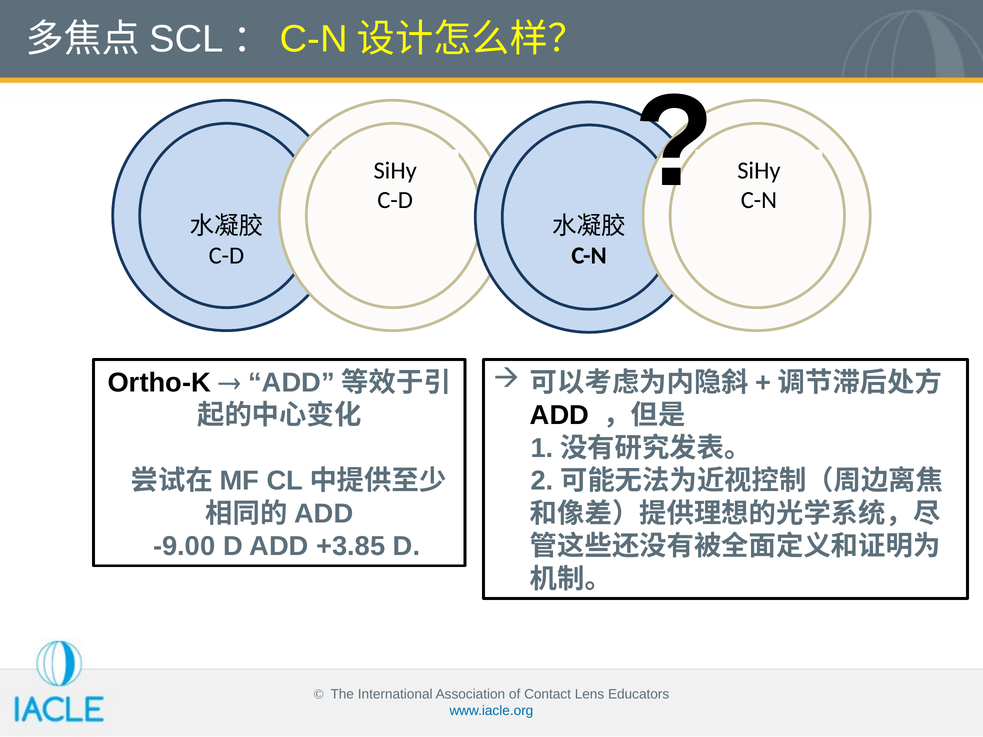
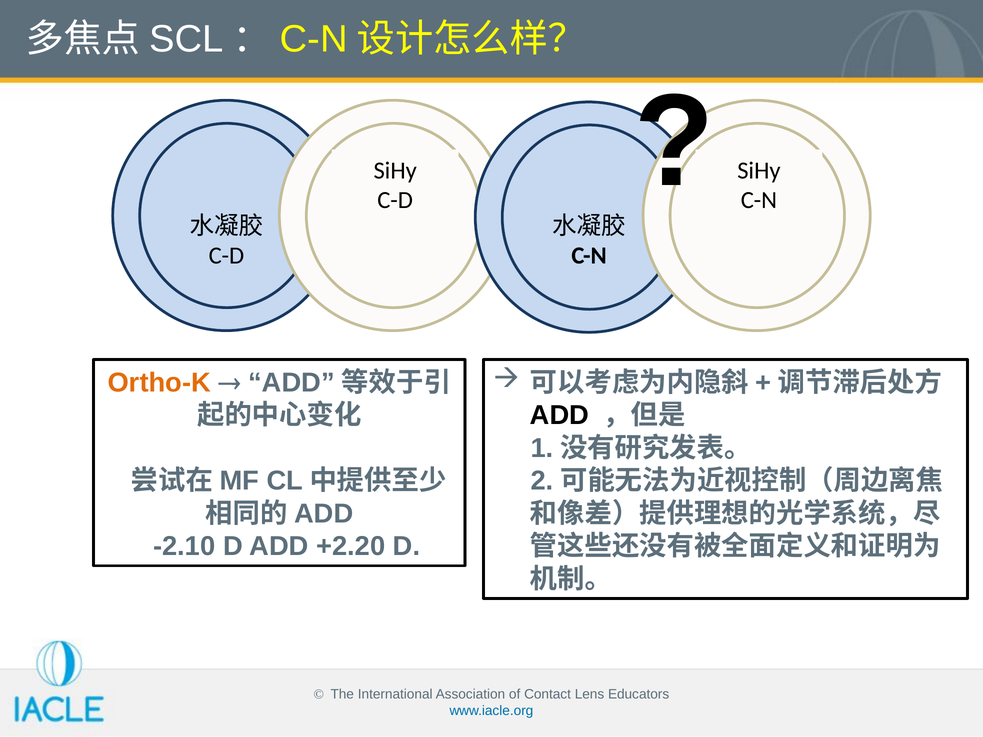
Ortho-K colour: black -> orange (159, 383)
-9.00: -9.00 -> -2.10 (184, 547)
+3.85: +3.85 -> +2.20 (351, 547)
